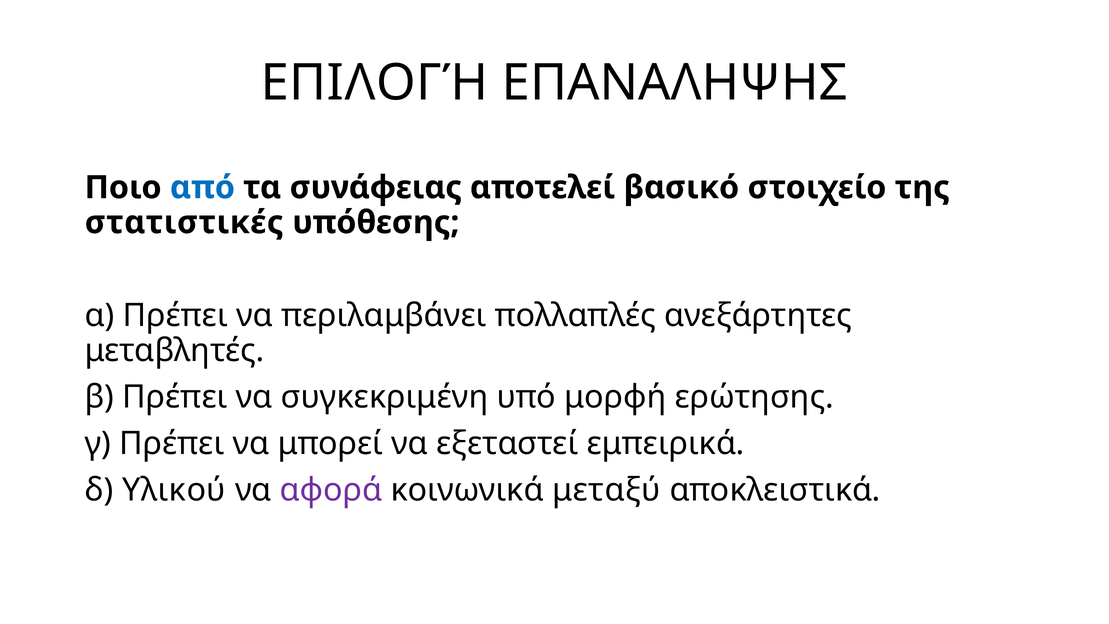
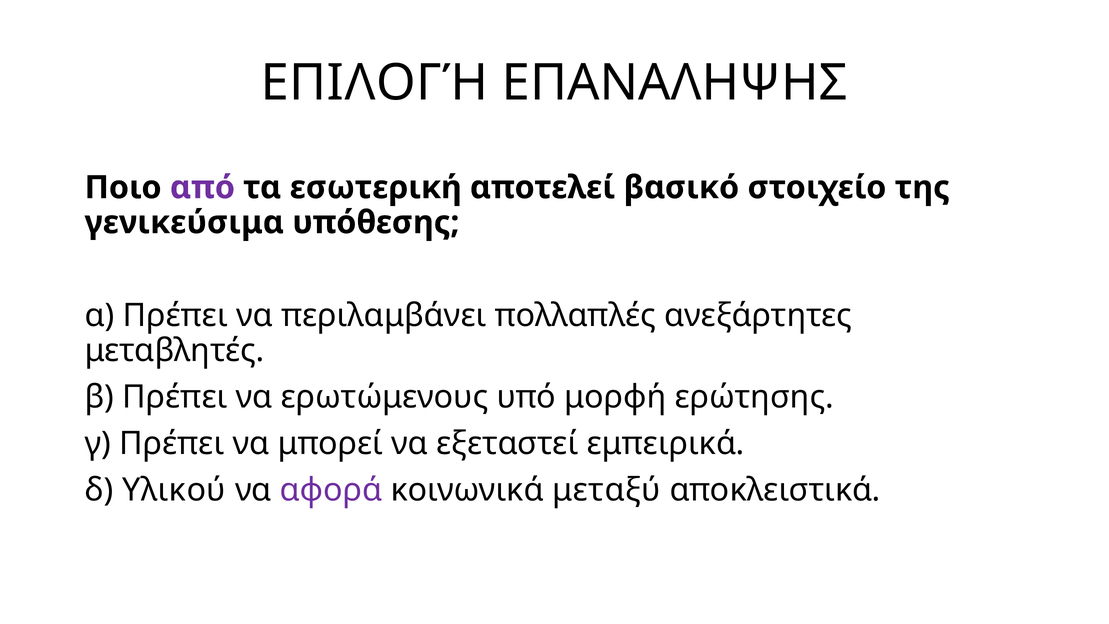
από colour: blue -> purple (202, 188)
συνάφειας: συνάφειας -> εσωτερική (376, 188)
στατιστικές: στατιστικές -> γενικεύσιμα (184, 222)
συγκεκριμένη: συγκεκριμένη -> ερωτώμενους (385, 397)
